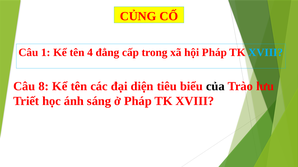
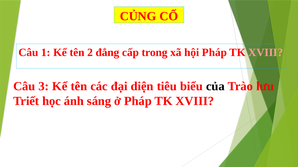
4: 4 -> 2 (90, 53)
XVIII colour: light blue -> pink (266, 53)
8: 8 -> 3 (44, 86)
